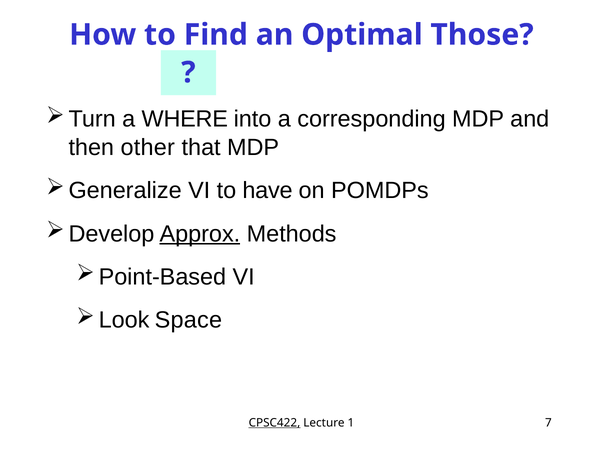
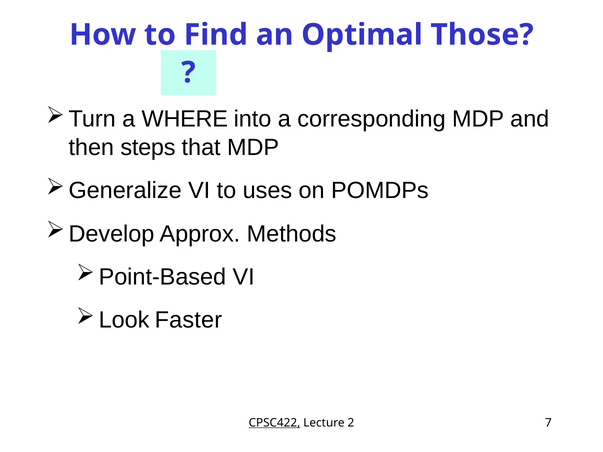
other: other -> steps (148, 147)
have: have -> uses (267, 191)
Approx underline: present -> none (200, 234)
Space: Space -> Faster (188, 320)
1: 1 -> 2 (351, 423)
